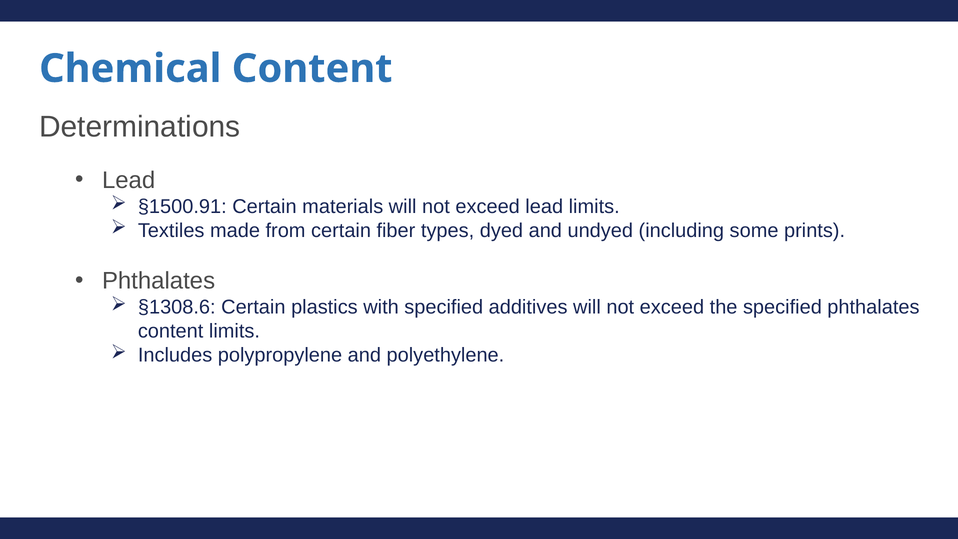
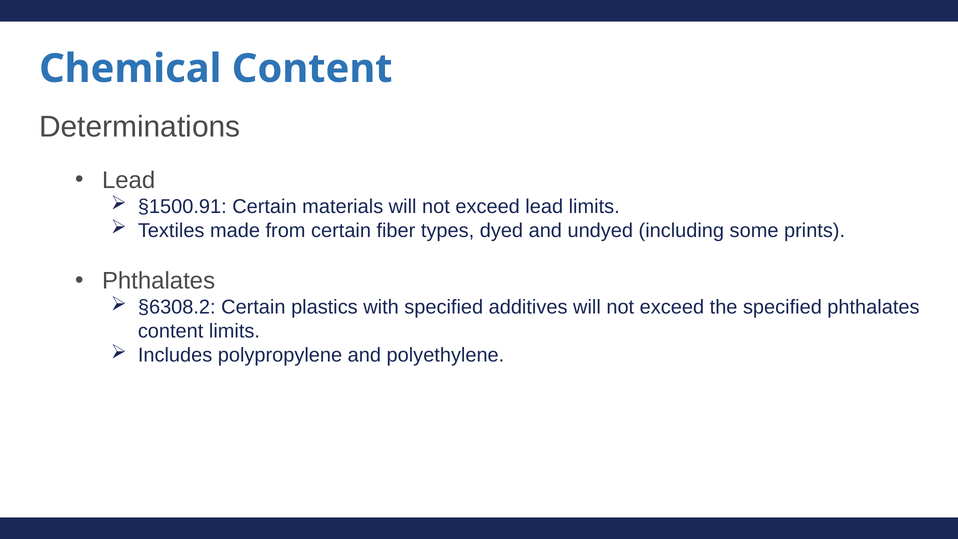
§1308.6: §1308.6 -> §6308.2 (177, 307)
